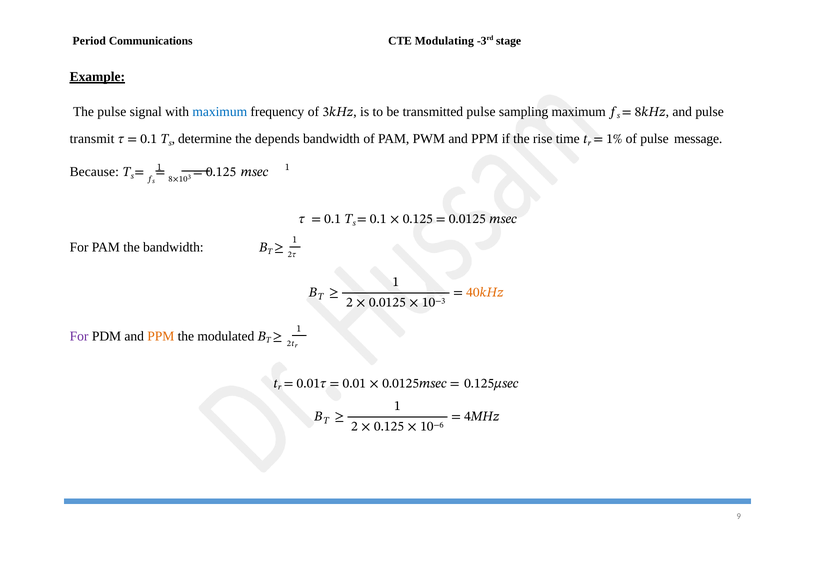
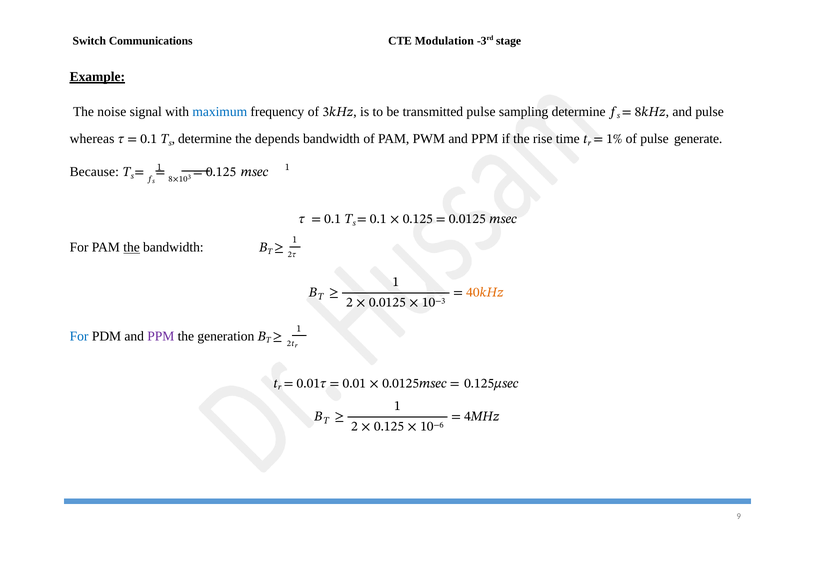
Period: Period -> Switch (89, 41)
Modulating: Modulating -> Modulation (444, 41)
The pulse: pulse -> noise (112, 112)
sampling maximum: maximum -> determine (579, 112)
transmit: transmit -> whereas (92, 139)
message: message -> generate (698, 139)
the underline: none -> present (132, 248)
For colour: purple -> blue (79, 336)
PPM colour: orange -> purple (161, 336)
modulated: modulated -> generation (226, 336)
